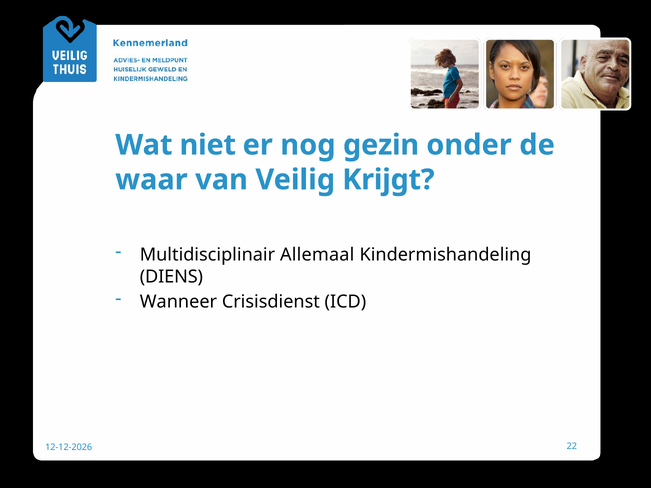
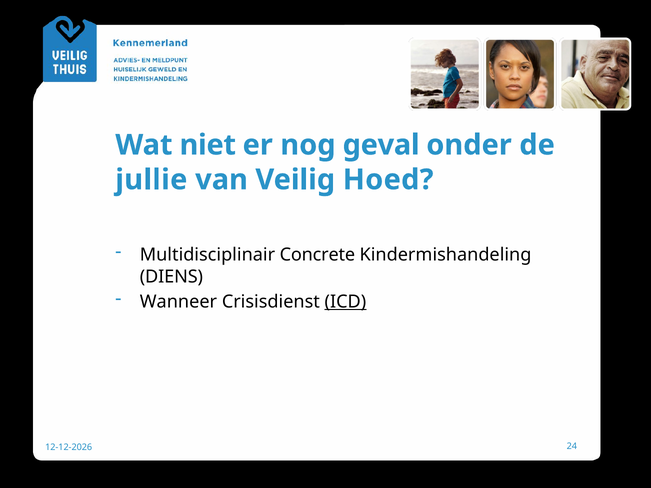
gezin: gezin -> geval (381, 145)
waar: waar -> jullie (151, 180)
Krijgt: Krijgt -> Hoed (388, 180)
Allemaal: Allemaal -> Concrete (317, 255)
ICD underline: none -> present (345, 302)
22: 22 -> 24 (572, 447)
